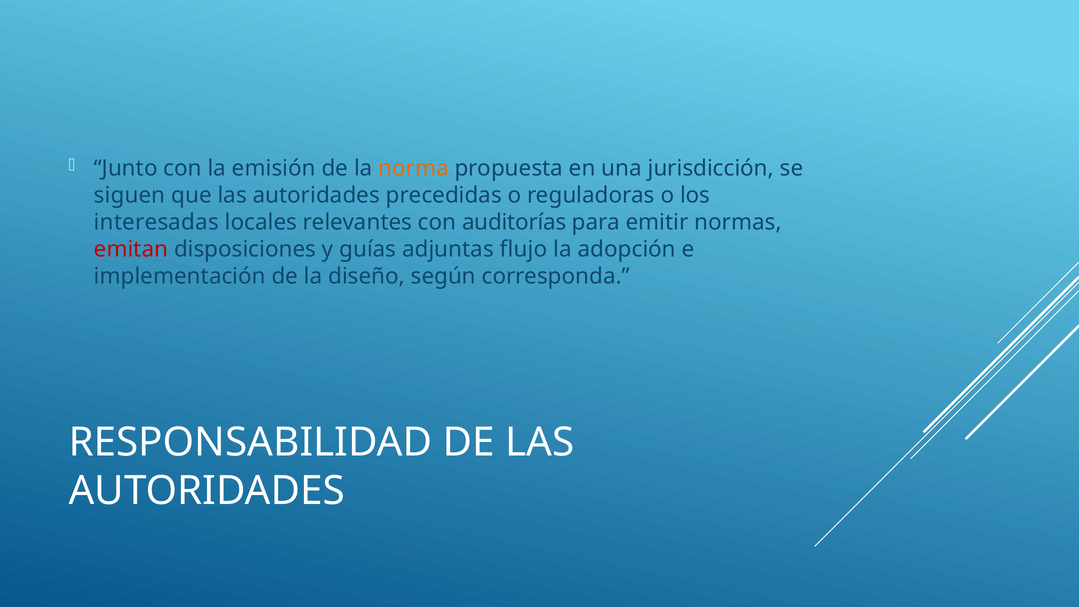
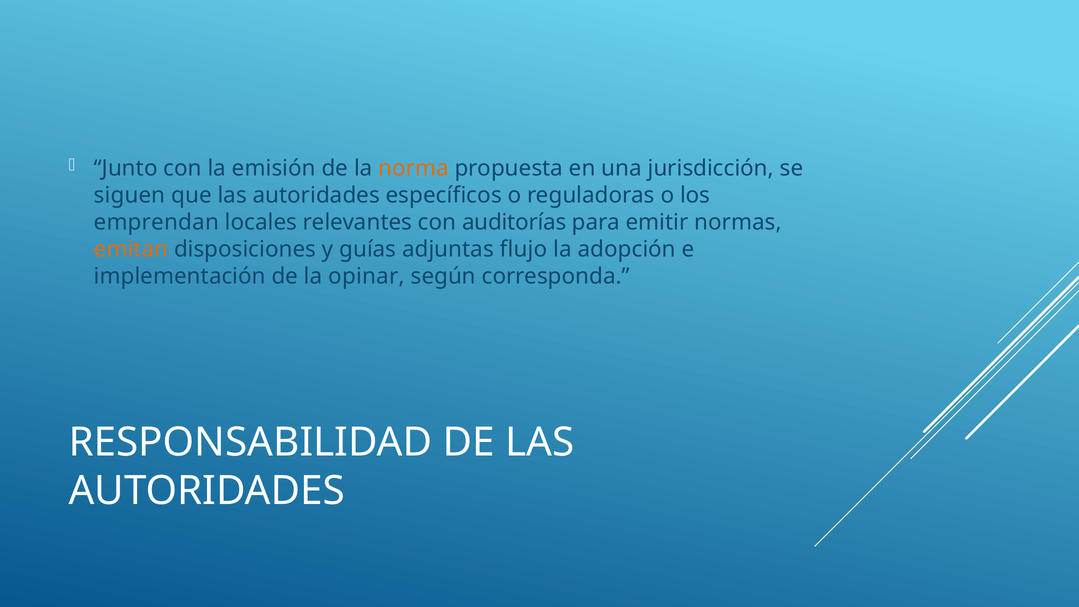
precedidas: precedidas -> específicos (444, 195)
interesadas: interesadas -> emprendan (156, 222)
emitan colour: red -> orange (131, 249)
diseño: diseño -> opinar (367, 276)
